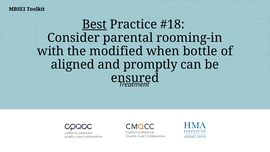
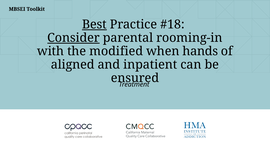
Consider underline: none -> present (74, 38)
bottle: bottle -> hands (200, 51)
promptly: promptly -> inpatient (150, 65)
